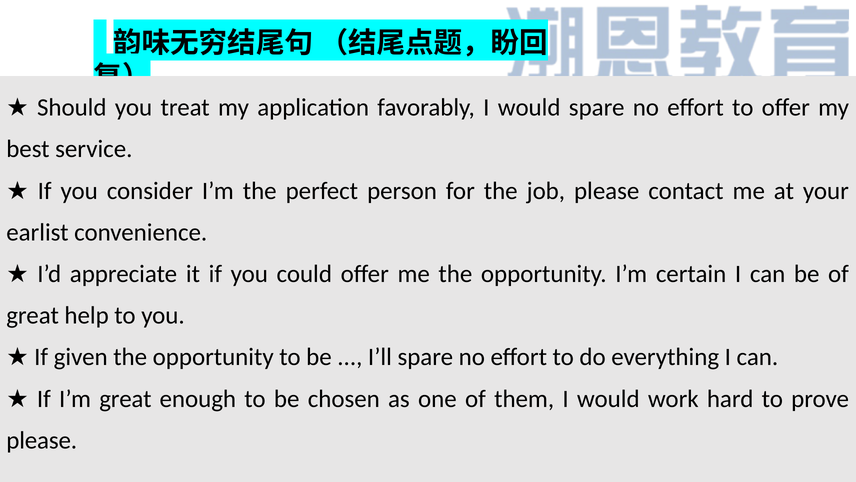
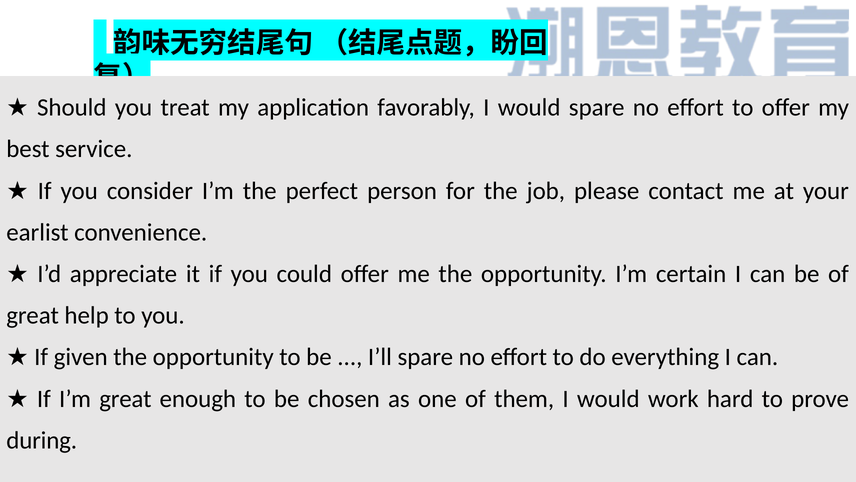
please: please -> during (42, 440)
